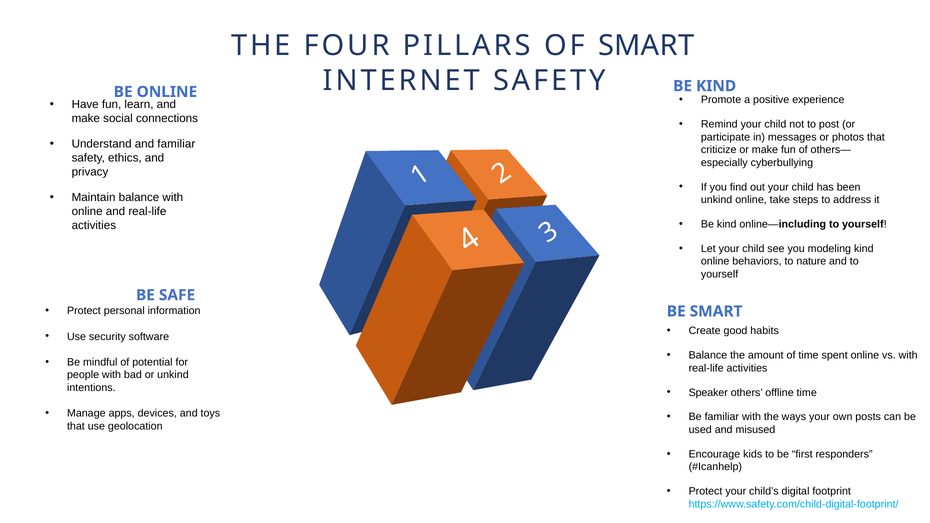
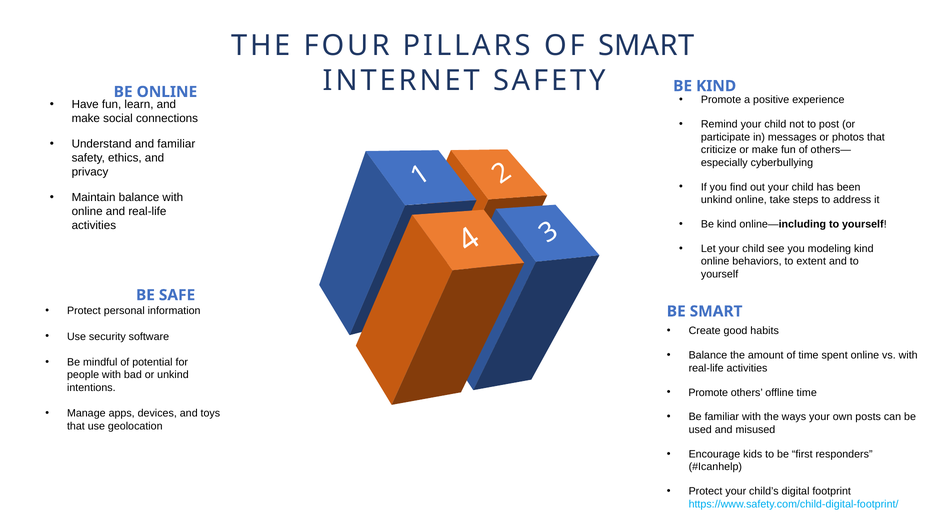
nature: nature -> extent (811, 261)
Speaker: Speaker -> Promote (708, 393)
